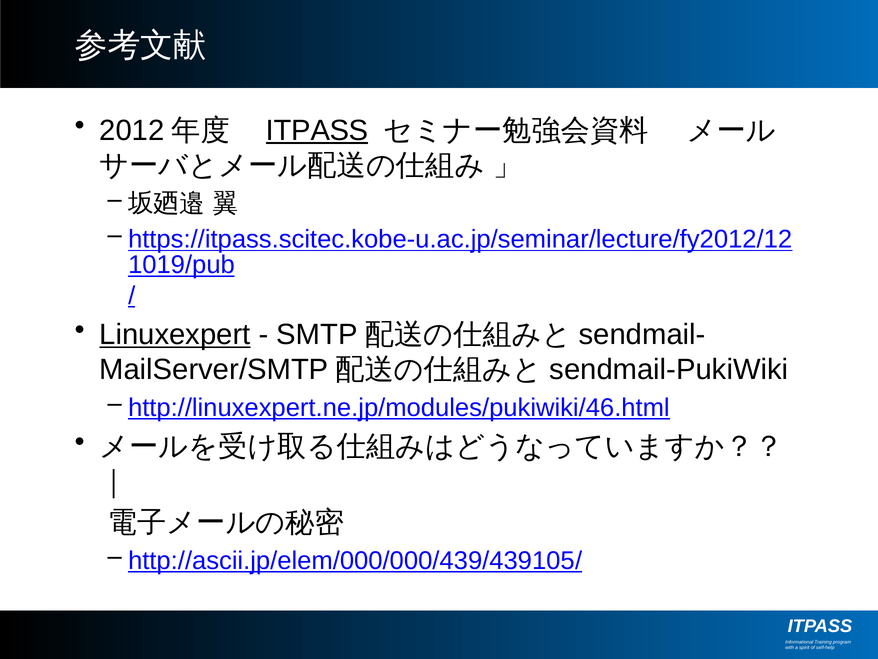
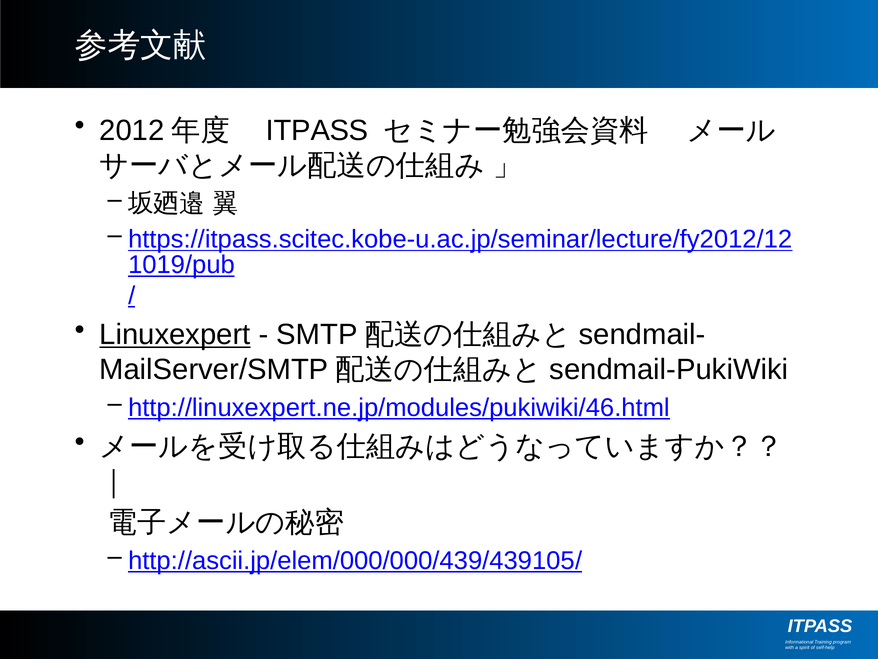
ITPASS underline: present -> none (317, 130)
